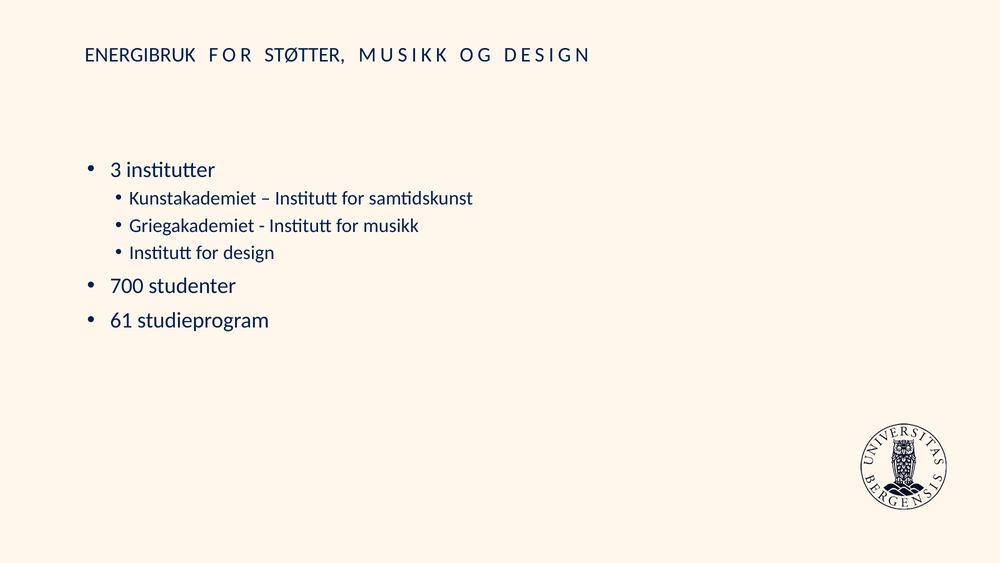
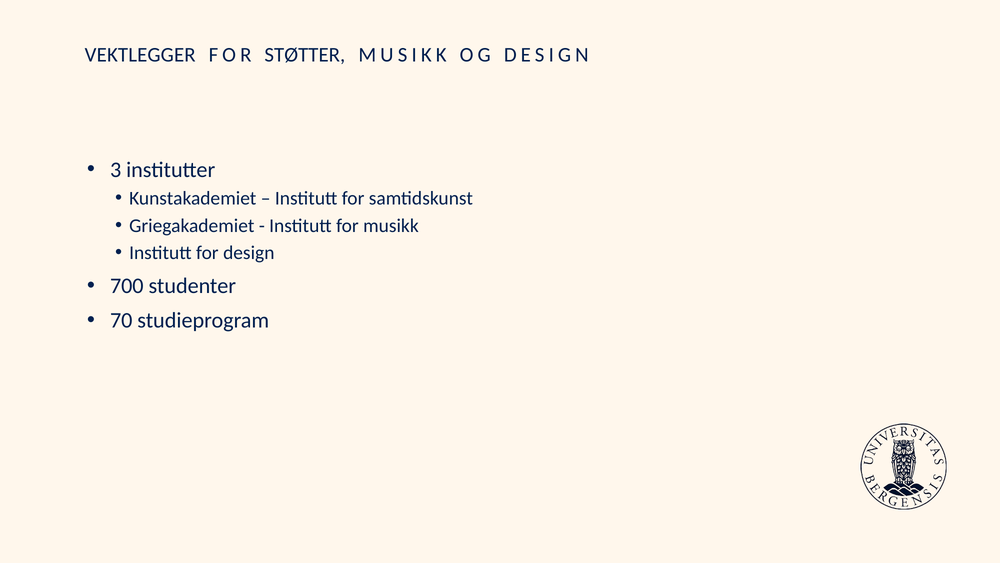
ENERGIBRUK: ENERGIBRUK -> VEKTLEGGER (140, 55)
61: 61 -> 70 (121, 320)
